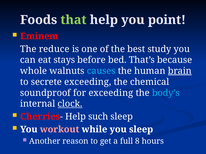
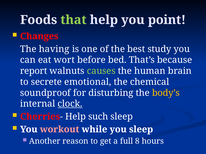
Eminem: Eminem -> Changes (39, 36)
reduce: reduce -> having (54, 49)
stays: stays -> wort (64, 60)
whole: whole -> report (34, 71)
causes colour: light blue -> light green (101, 71)
brain underline: present -> none (180, 71)
secrete exceeding: exceeding -> emotional (88, 82)
for exceeding: exceeding -> disturbing (111, 93)
body’s colour: light blue -> yellow (166, 93)
